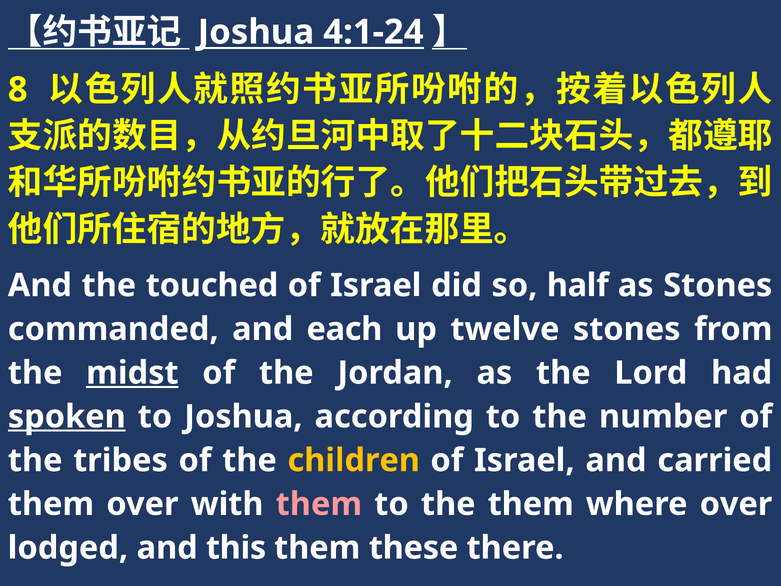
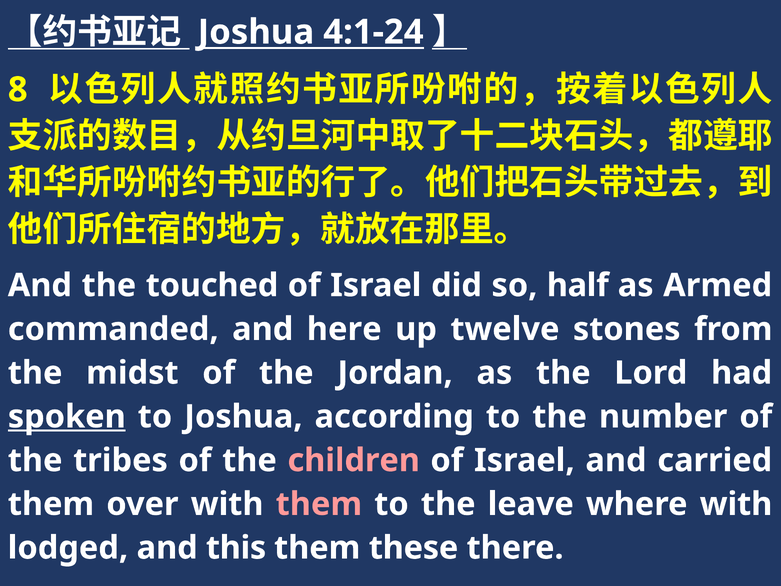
as Stones: Stones -> Armed (718, 285)
each: each -> here (344, 329)
midst underline: present -> none (132, 373)
children colour: yellow -> pink (354, 460)
the them: them -> leave (531, 504)
where over: over -> with (736, 504)
